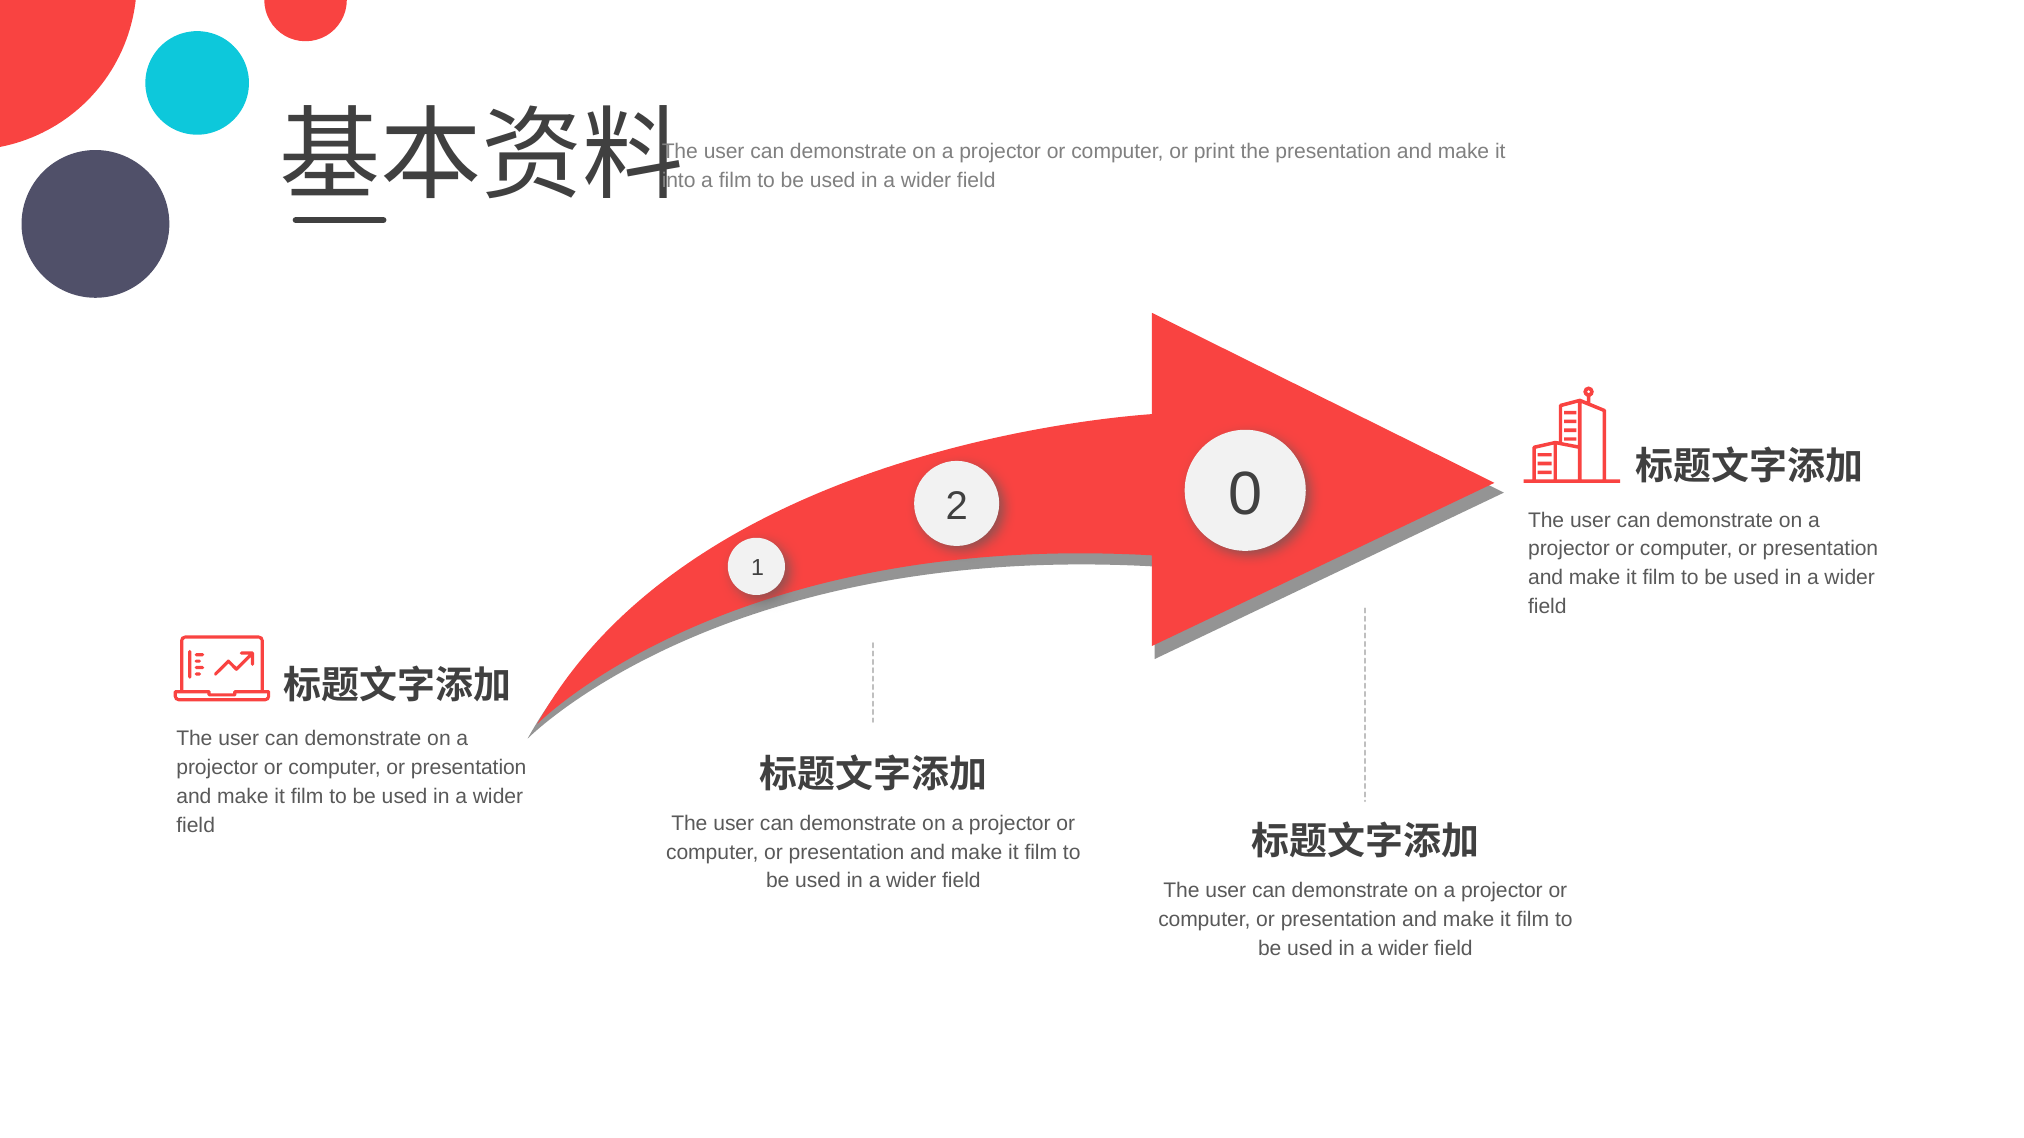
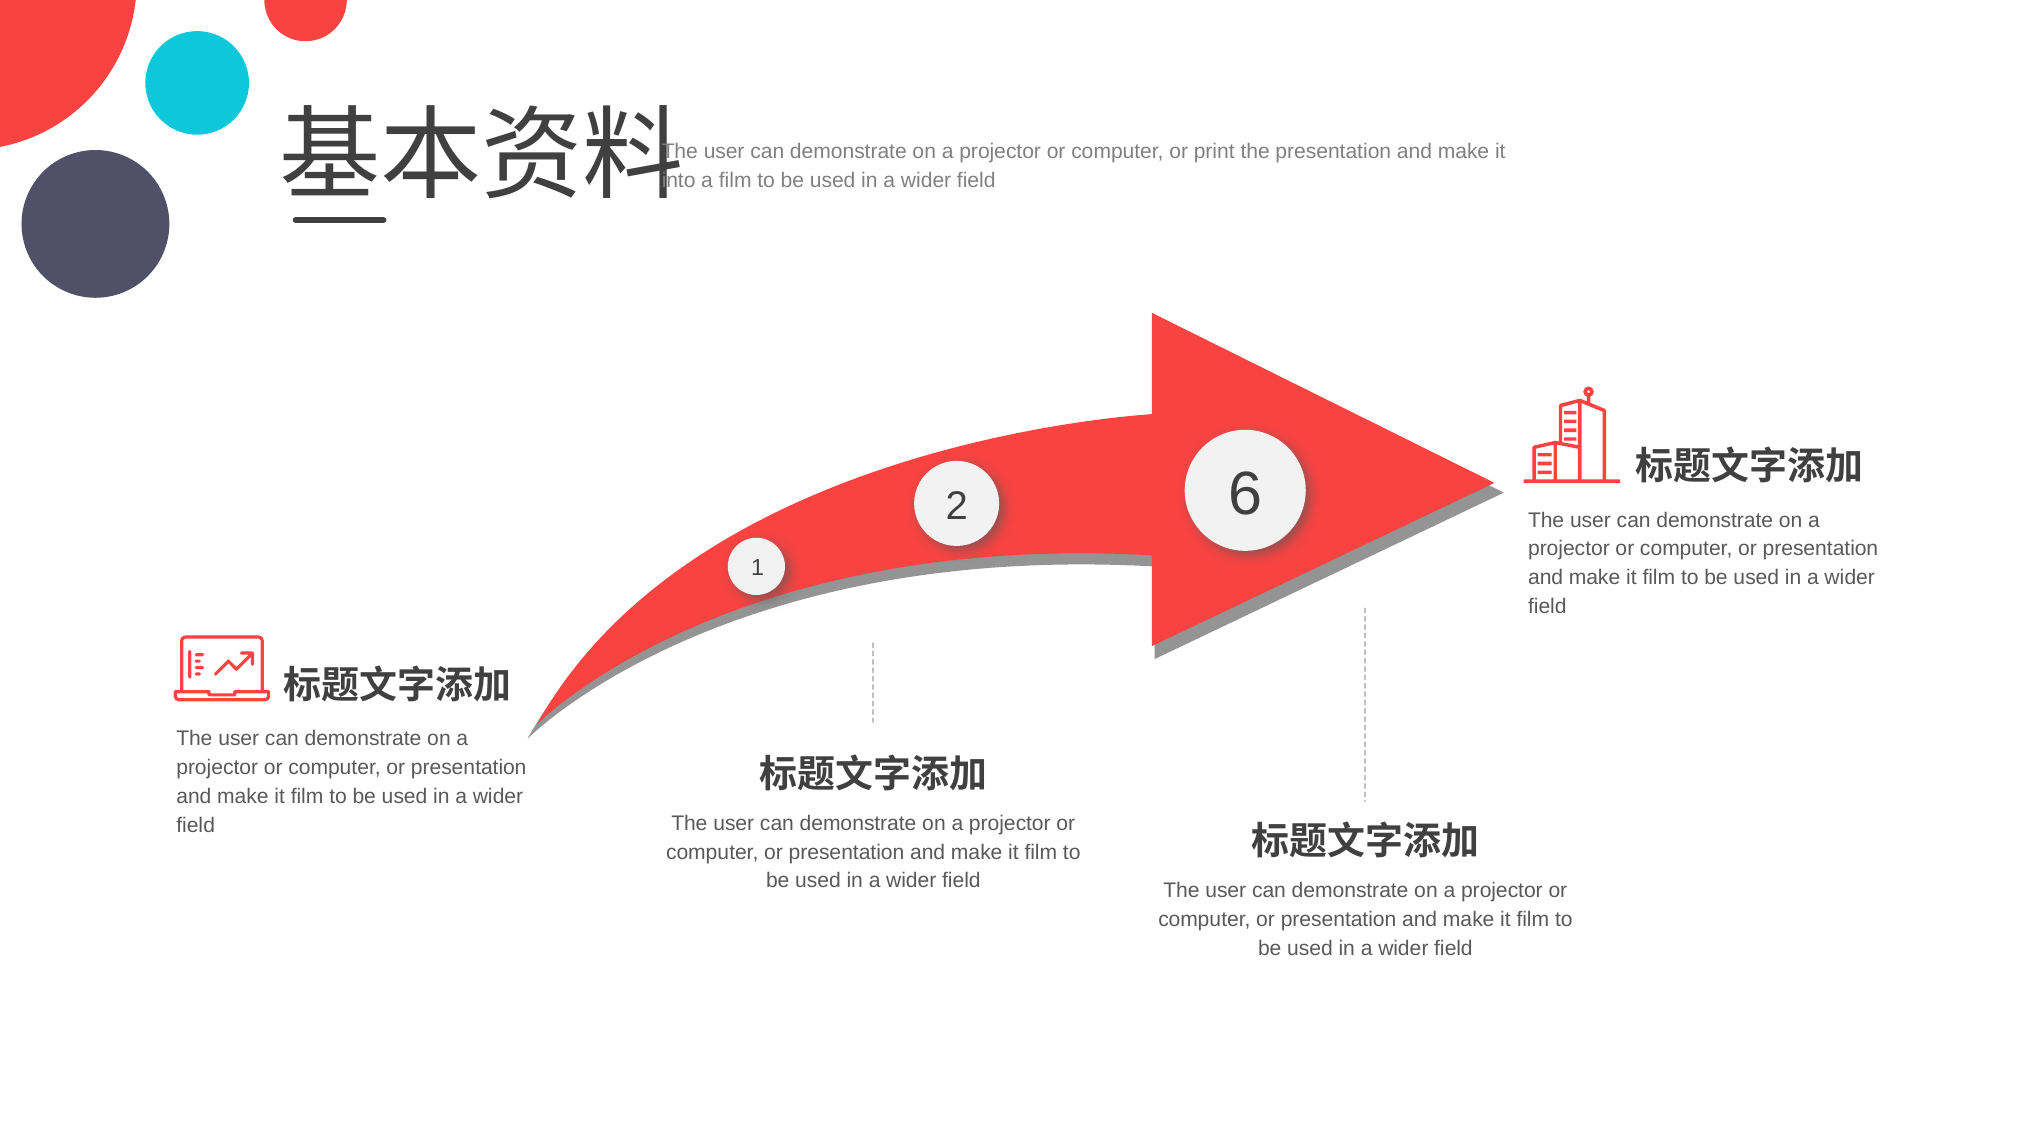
0: 0 -> 6 (1245, 495)
